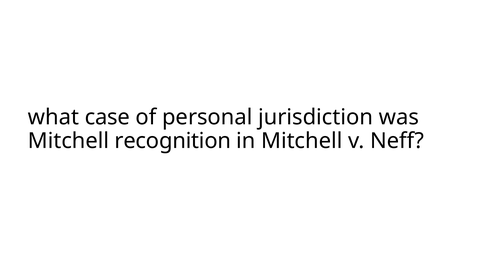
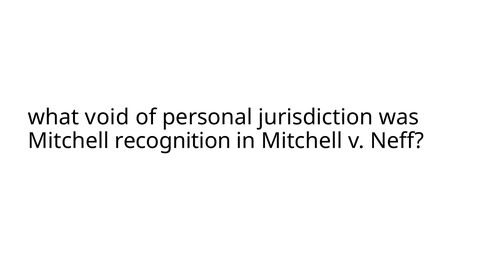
case: case -> void (107, 117)
